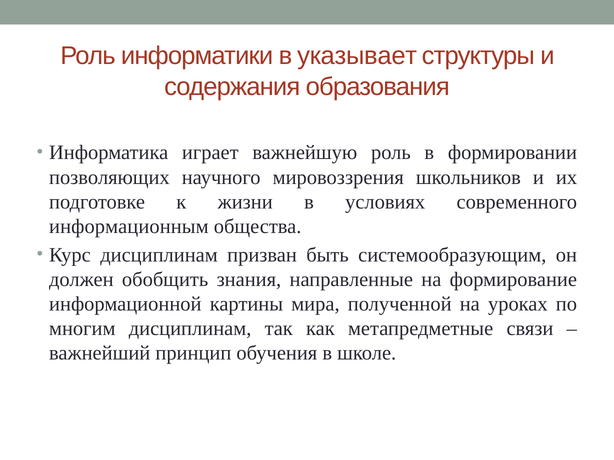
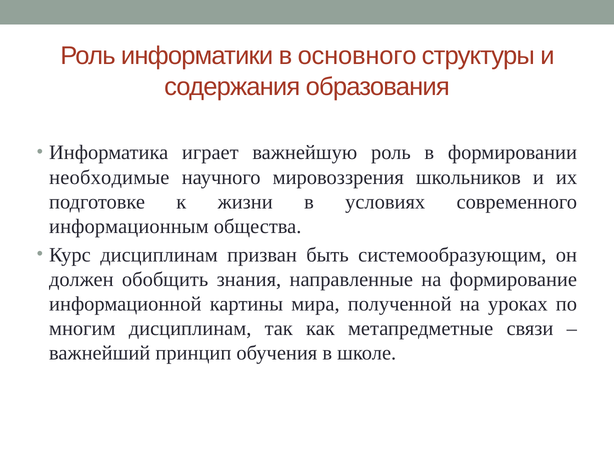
указывает: указывает -> основного (357, 56)
позволяющих: позволяющих -> необходимые (109, 177)
